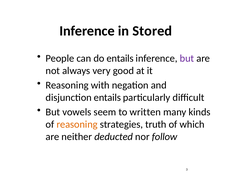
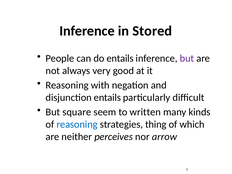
vowels: vowels -> square (77, 112)
reasoning colour: orange -> blue (77, 124)
truth: truth -> thing (156, 124)
deducted: deducted -> perceives (114, 137)
follow: follow -> arrow (165, 137)
